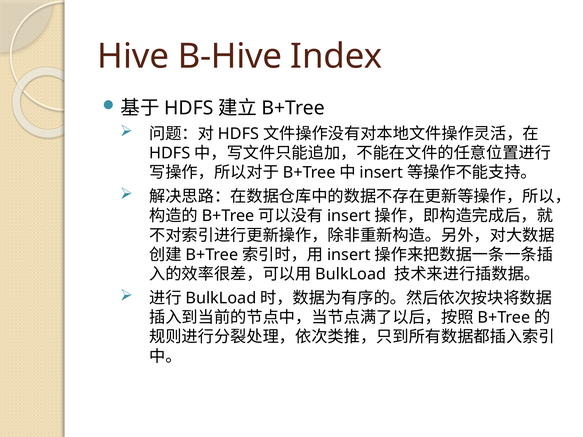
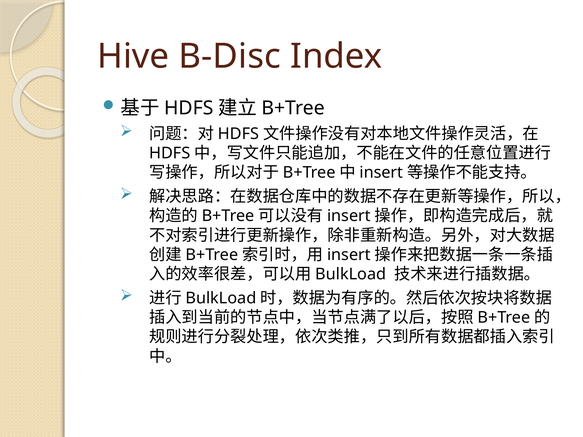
B-Hive: B-Hive -> B-Disc (230, 56)
